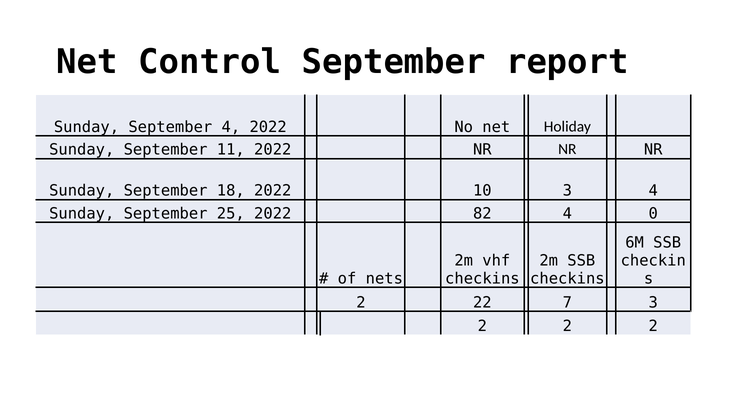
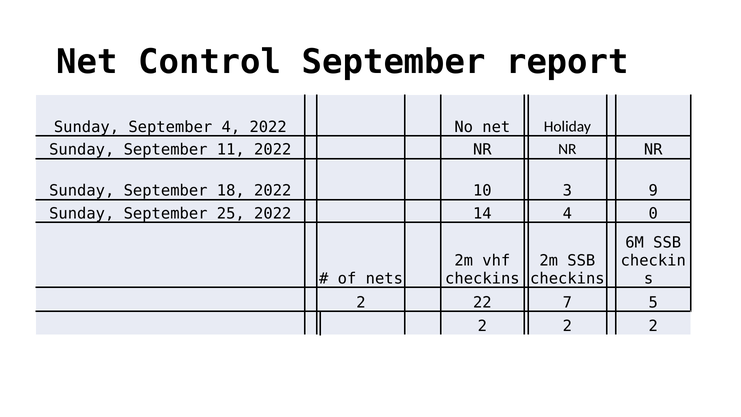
3 4: 4 -> 9 (653, 191)
82: 82 -> 14 (482, 213)
7 3: 3 -> 5 (653, 302)
